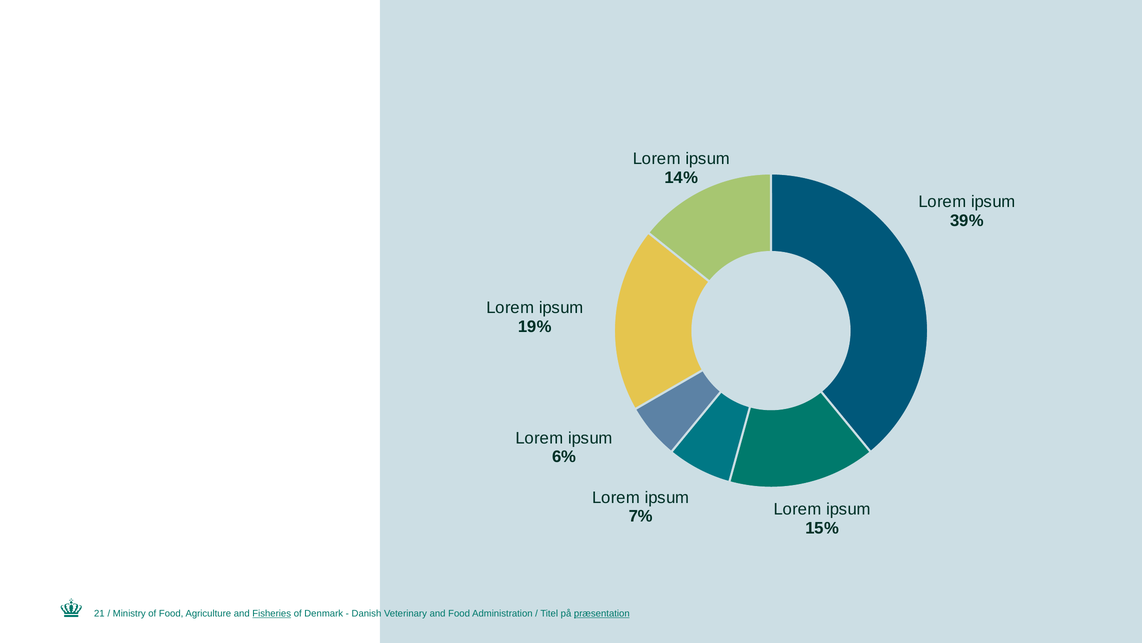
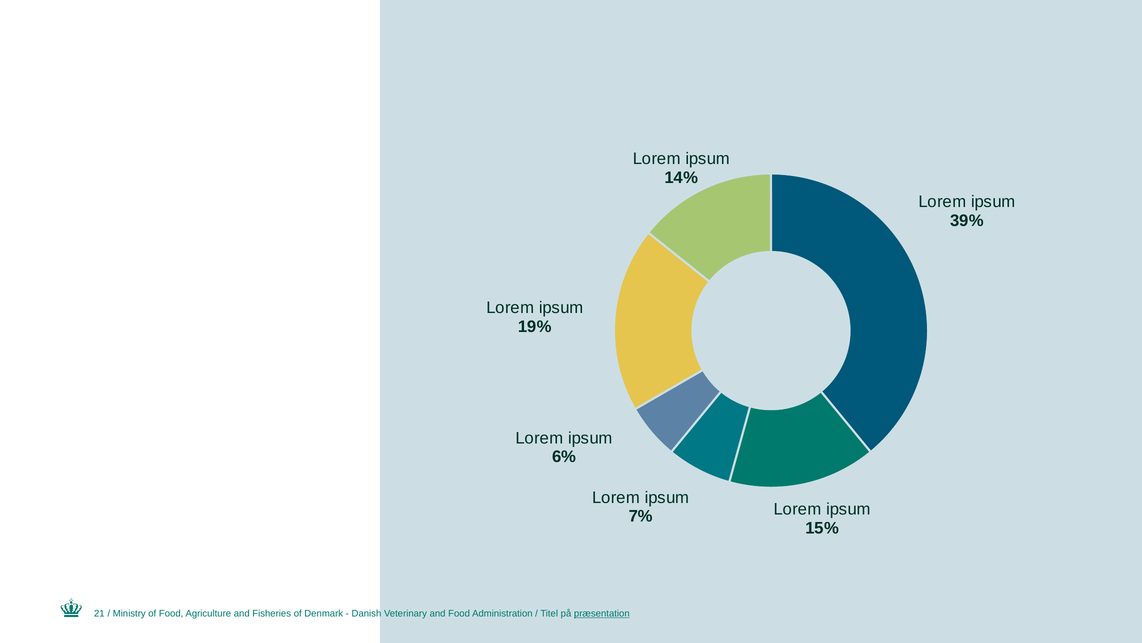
Fisheries underline: present -> none (272, 613)
